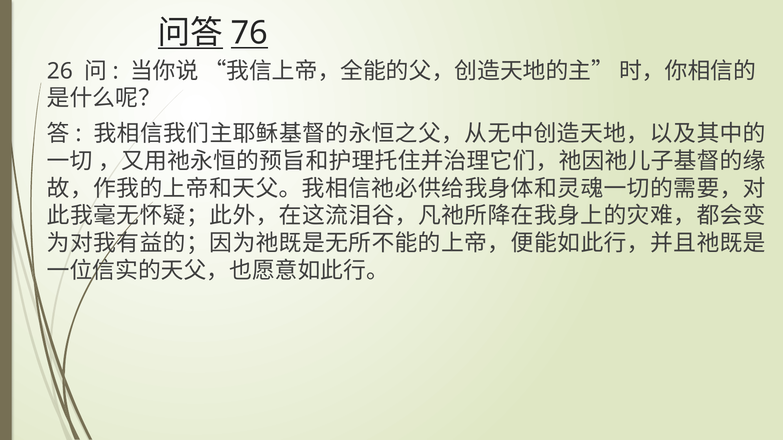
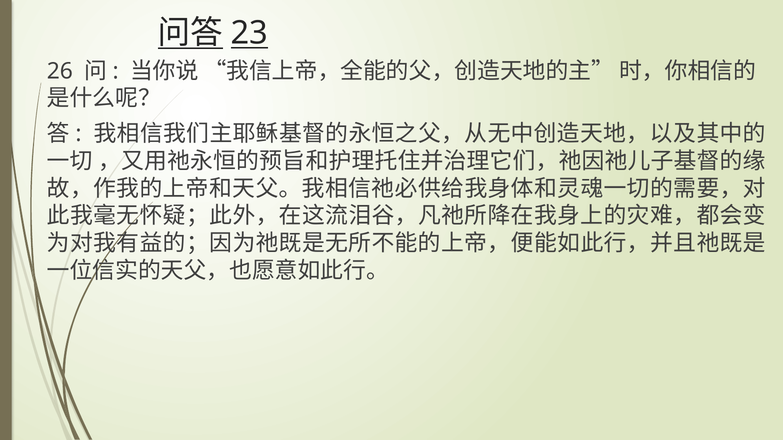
76: 76 -> 23 (249, 33)
